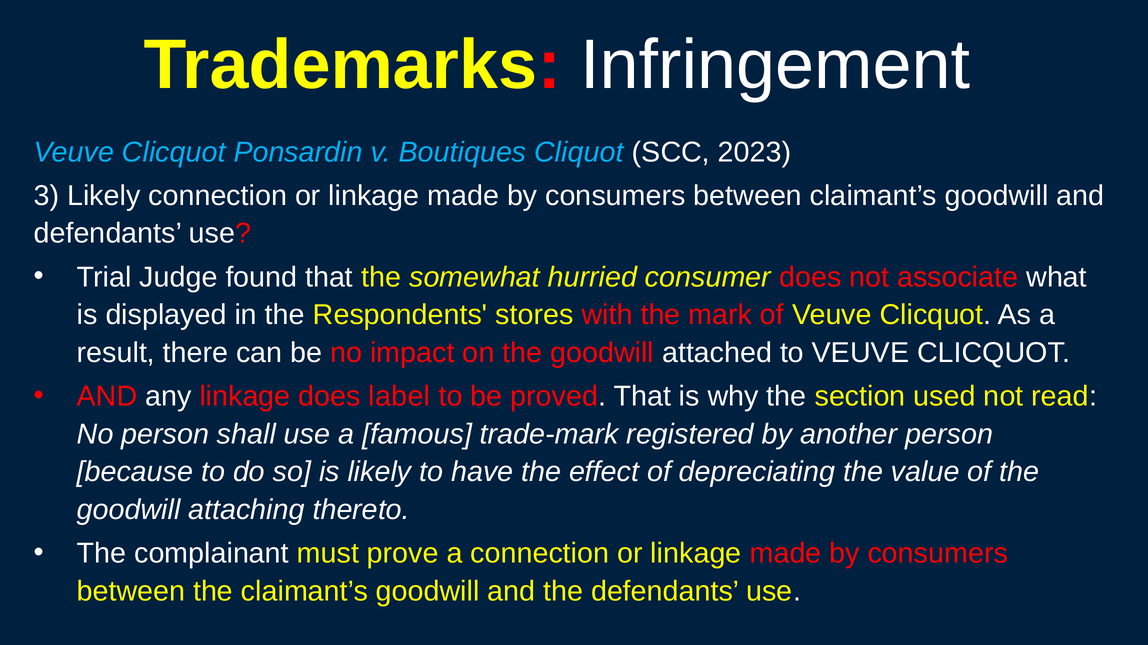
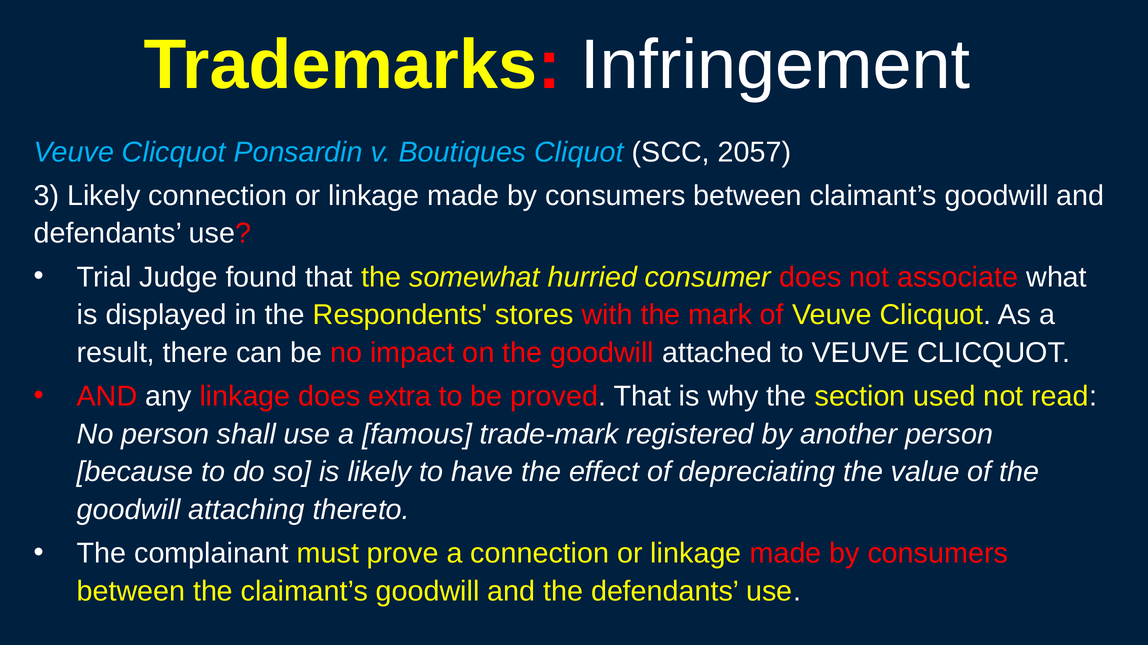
2023: 2023 -> 2057 (755, 152)
label: label -> extra (400, 397)
